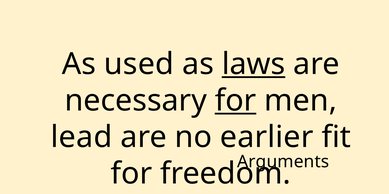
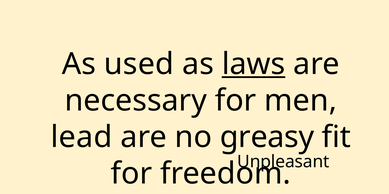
for underline: present -> none (236, 101)
earlier: earlier -> greasy (267, 137)
Arguments: Arguments -> Unpleasant (283, 162)
